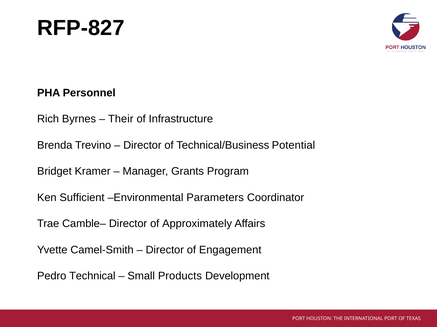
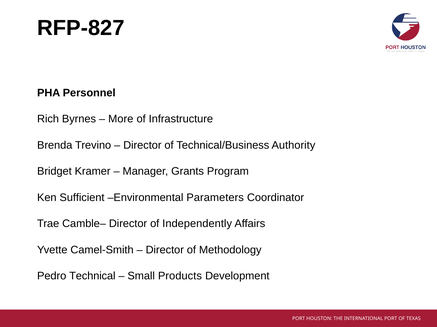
Their: Their -> More (121, 119)
Potential: Potential -> Authority (293, 146)
Approximately: Approximately -> Independently (197, 224)
Engagement: Engagement -> Methodology (230, 250)
